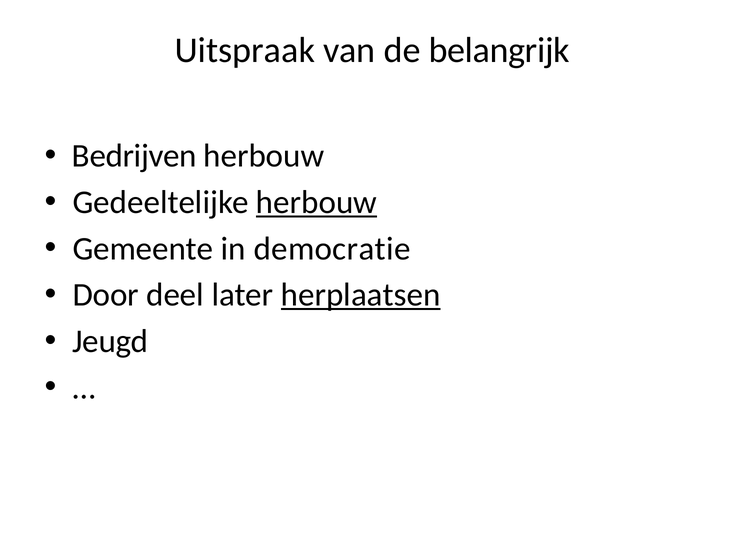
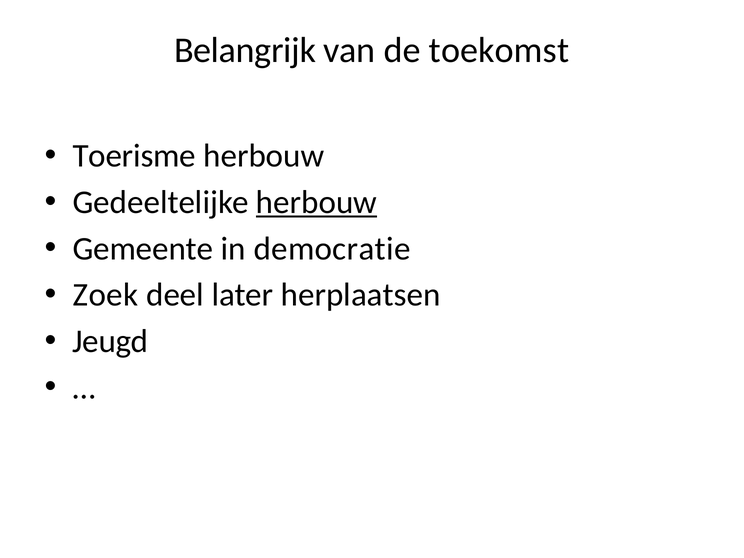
Uitspraak: Uitspraak -> Belangrijk (245, 50)
belangrijk: belangrijk -> toekomst (499, 50)
Bedrijven: Bedrijven -> Toerisme (134, 156)
Door: Door -> Zoek (105, 295)
herplaatsen underline: present -> none (361, 295)
